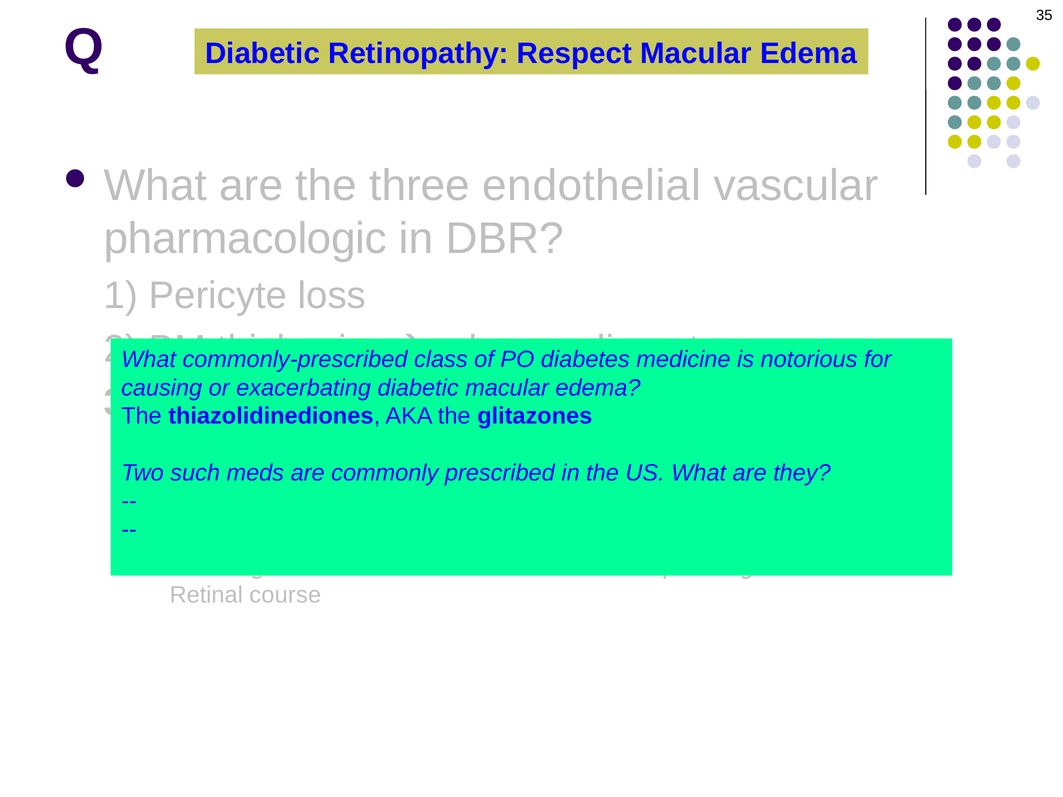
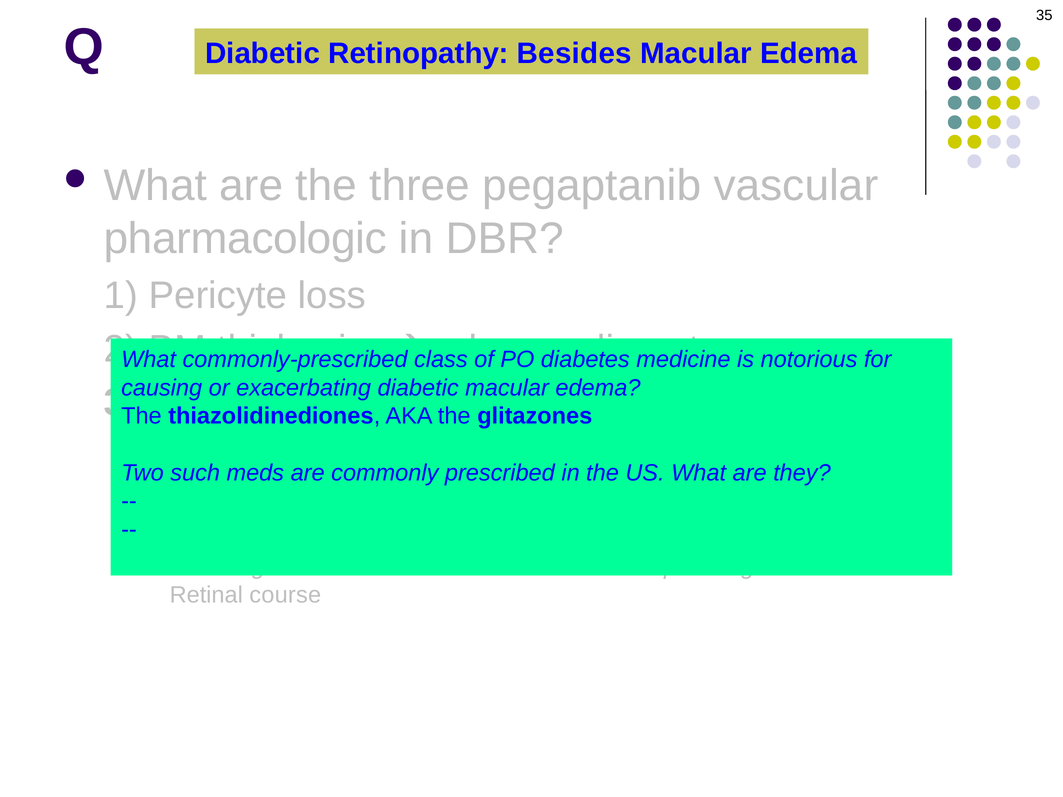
Respect: Respect -> Besides (574, 53)
three endothelial: endothelial -> pegaptanib (592, 186)
